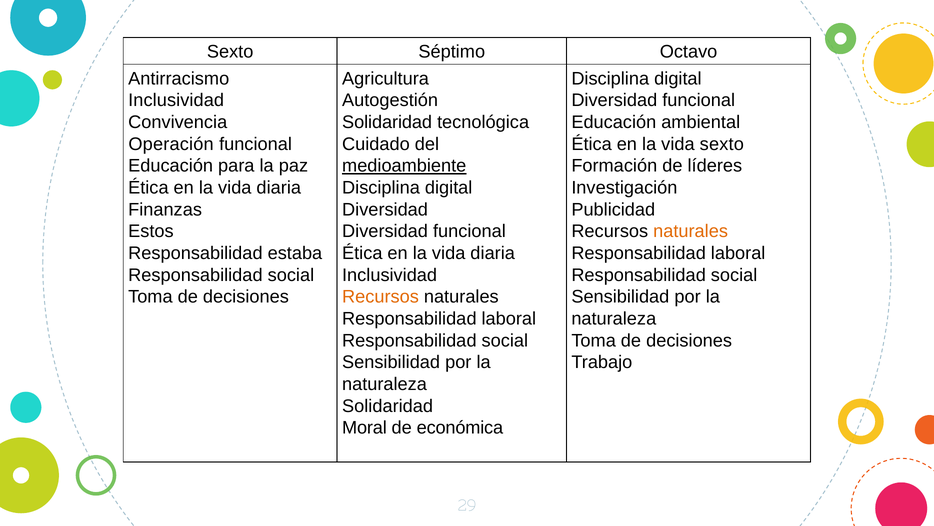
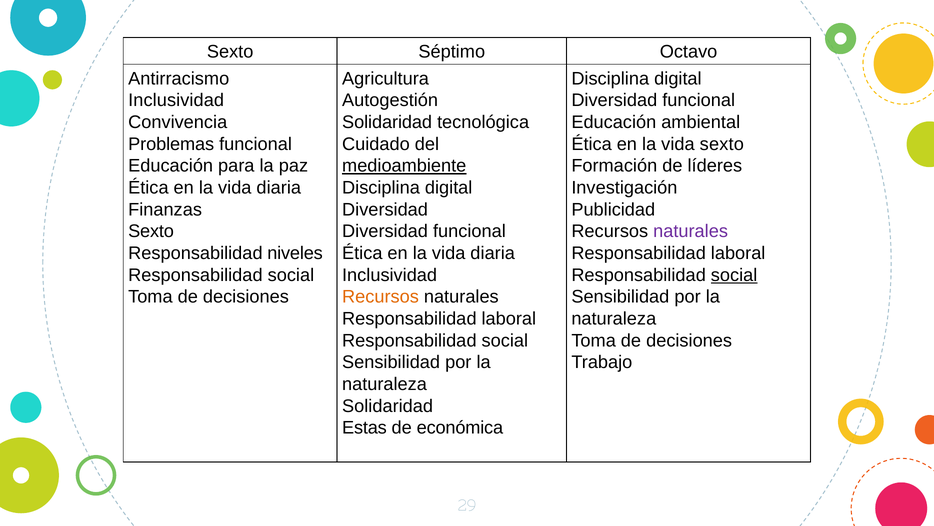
Operación: Operación -> Problemas (171, 144)
Estos: Estos -> Sexto (151, 231)
naturales colour: orange -> purple (691, 231)
estaba: estaba -> niveles (295, 253)
social underline: none -> present (734, 275)
Moral: Moral -> Estas (364, 427)
